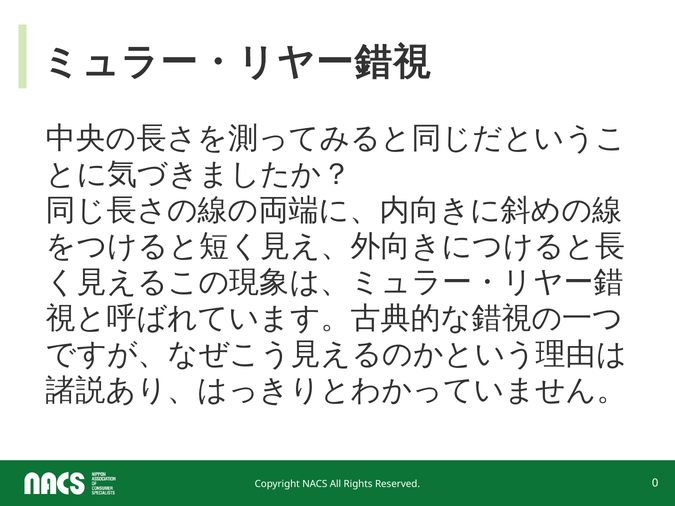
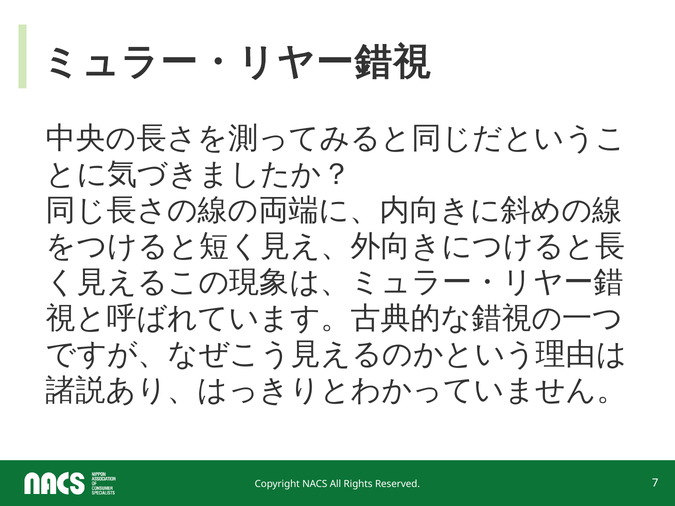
0: 0 -> 7 (655, 483)
